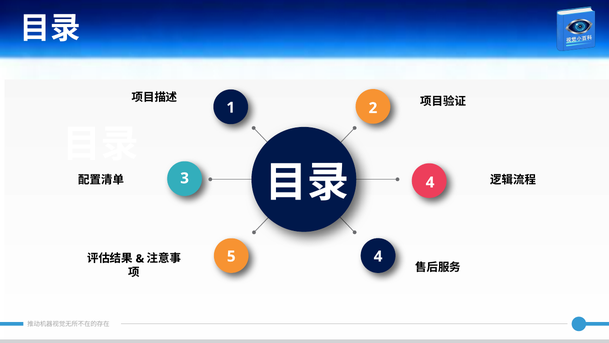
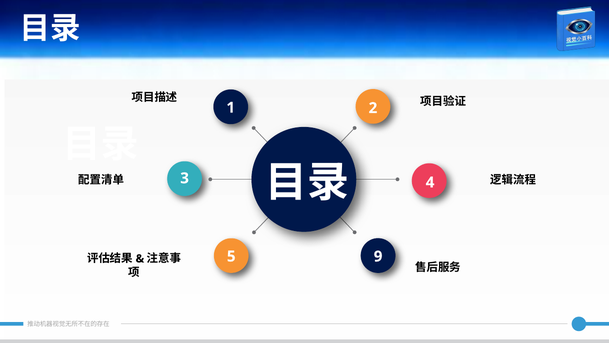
5 4: 4 -> 9 (378, 256)
